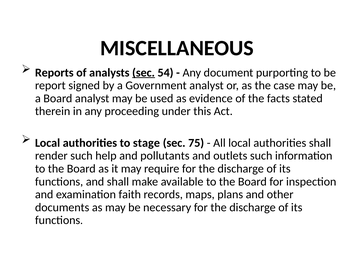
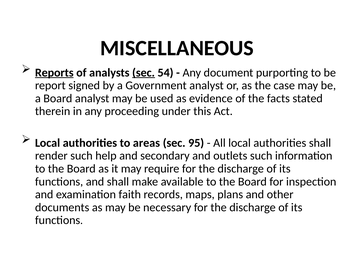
Reports underline: none -> present (54, 73)
stage: stage -> areas (146, 143)
75: 75 -> 95 (196, 143)
pollutants: pollutants -> secondary (165, 156)
